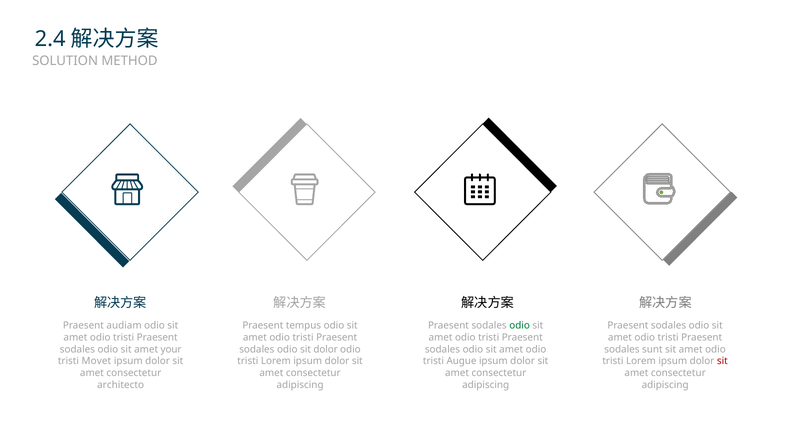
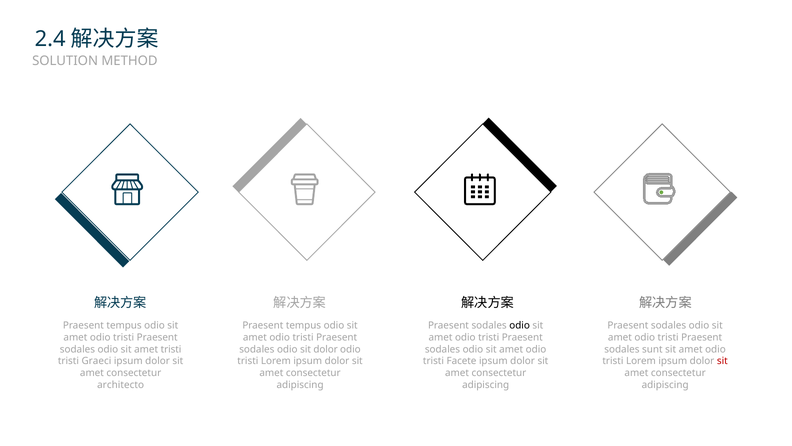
audiam: audiam -> tempus (124, 325)
odio colour: green -> black (520, 325)
amet your: your -> tristi (171, 349)
Movet: Movet -> Graeci (96, 361)
Augue: Augue -> Facete (462, 361)
